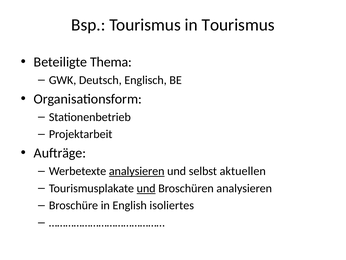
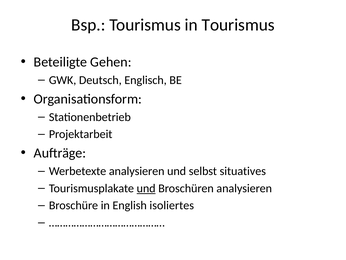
Thema: Thema -> Gehen (111, 62)
analysieren underline: present -> none (137, 171)
aktuellen: aktuellen -> situatives (243, 171)
